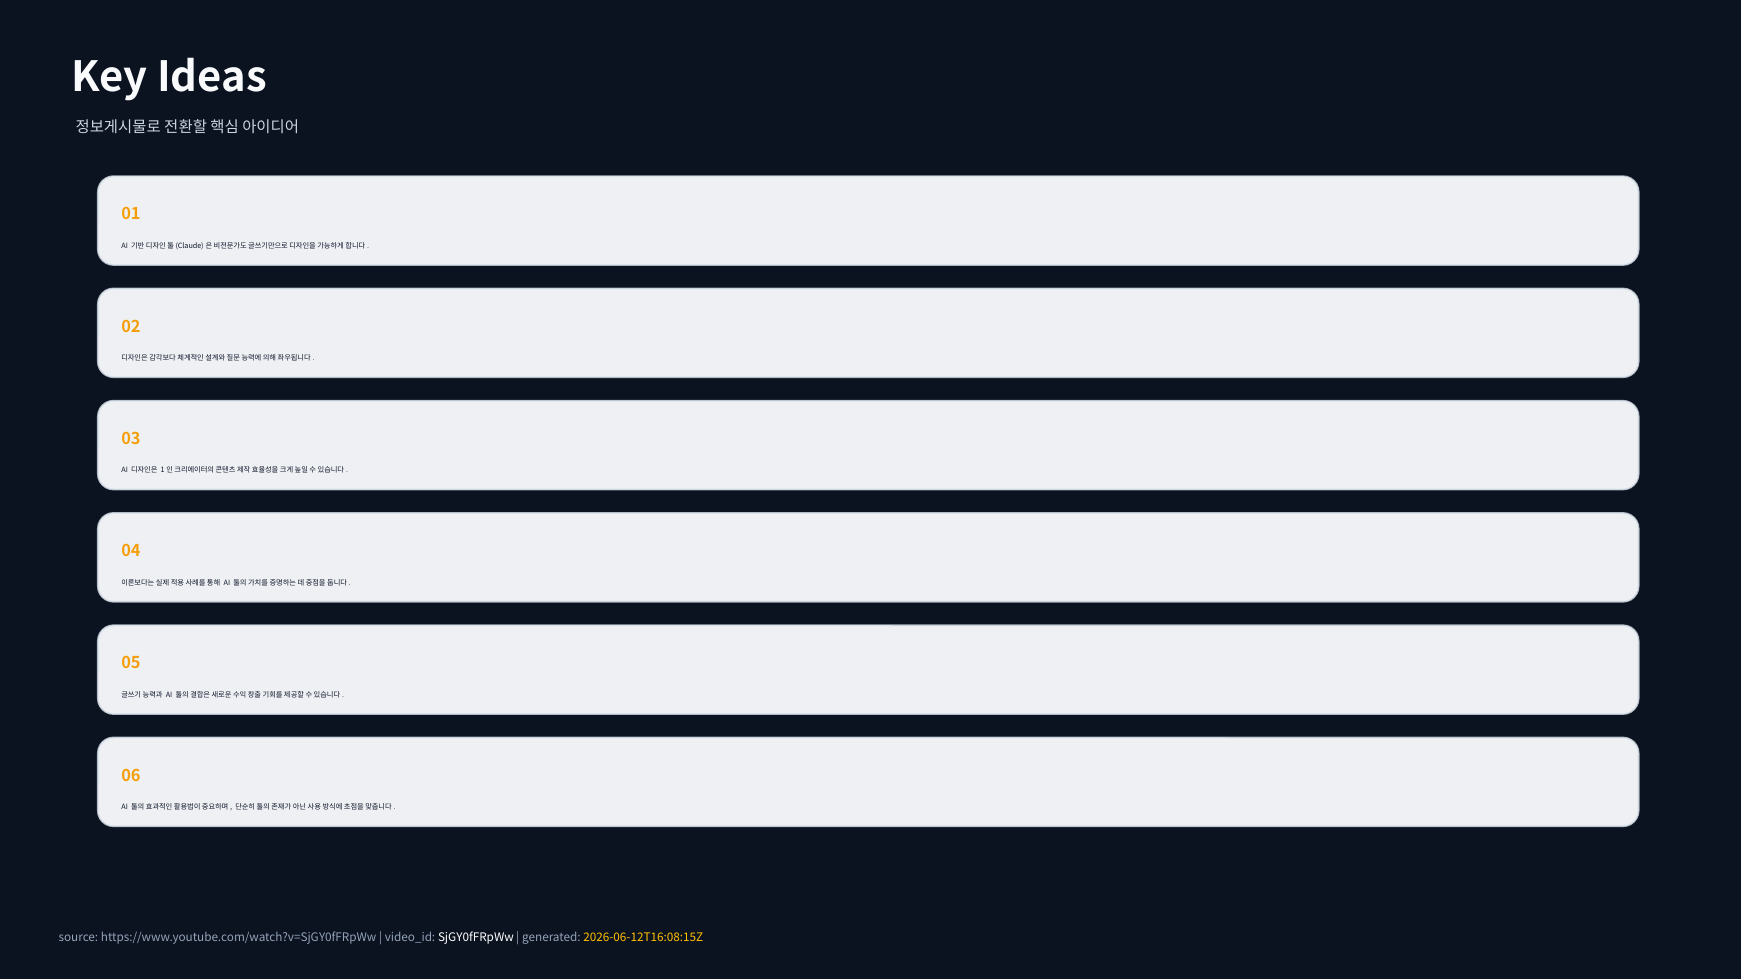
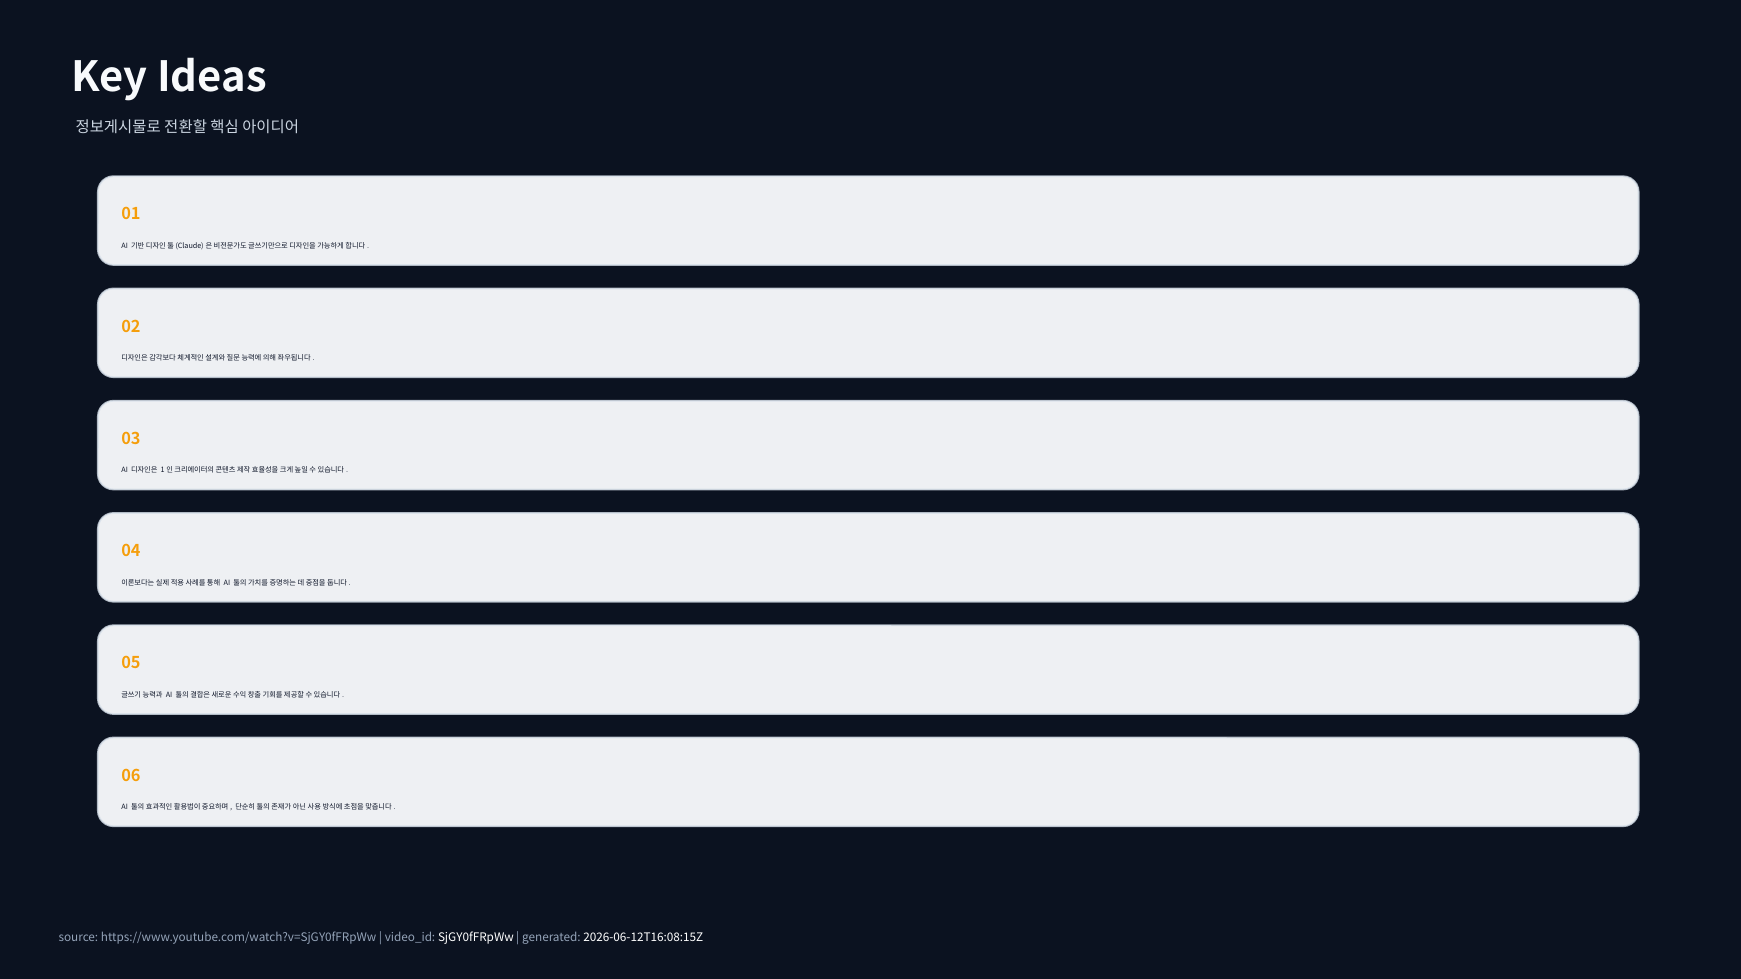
2026-06-12T16:08:15Z colour: yellow -> white (643, 938)
